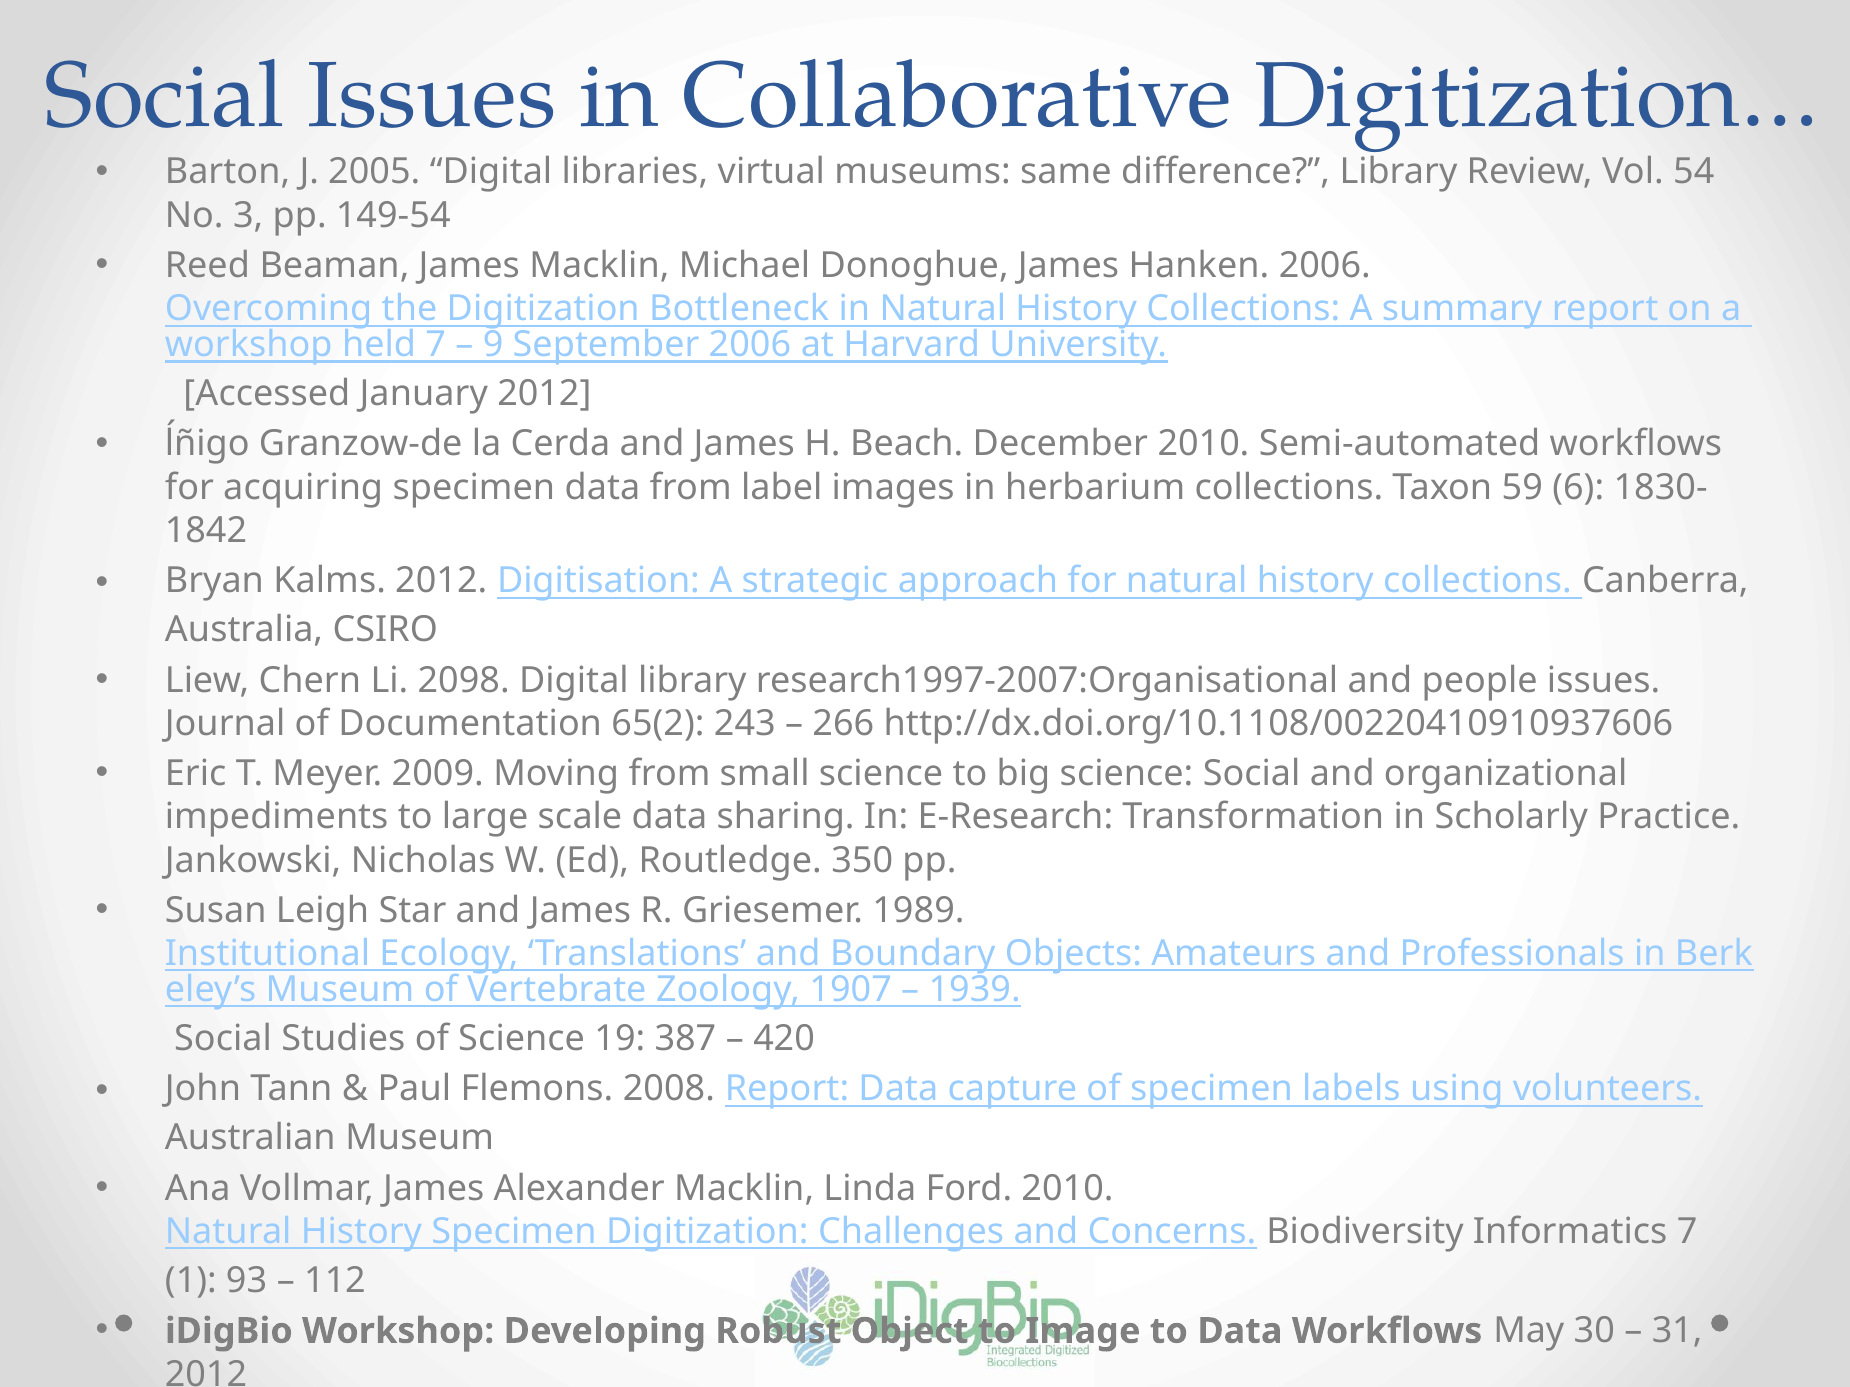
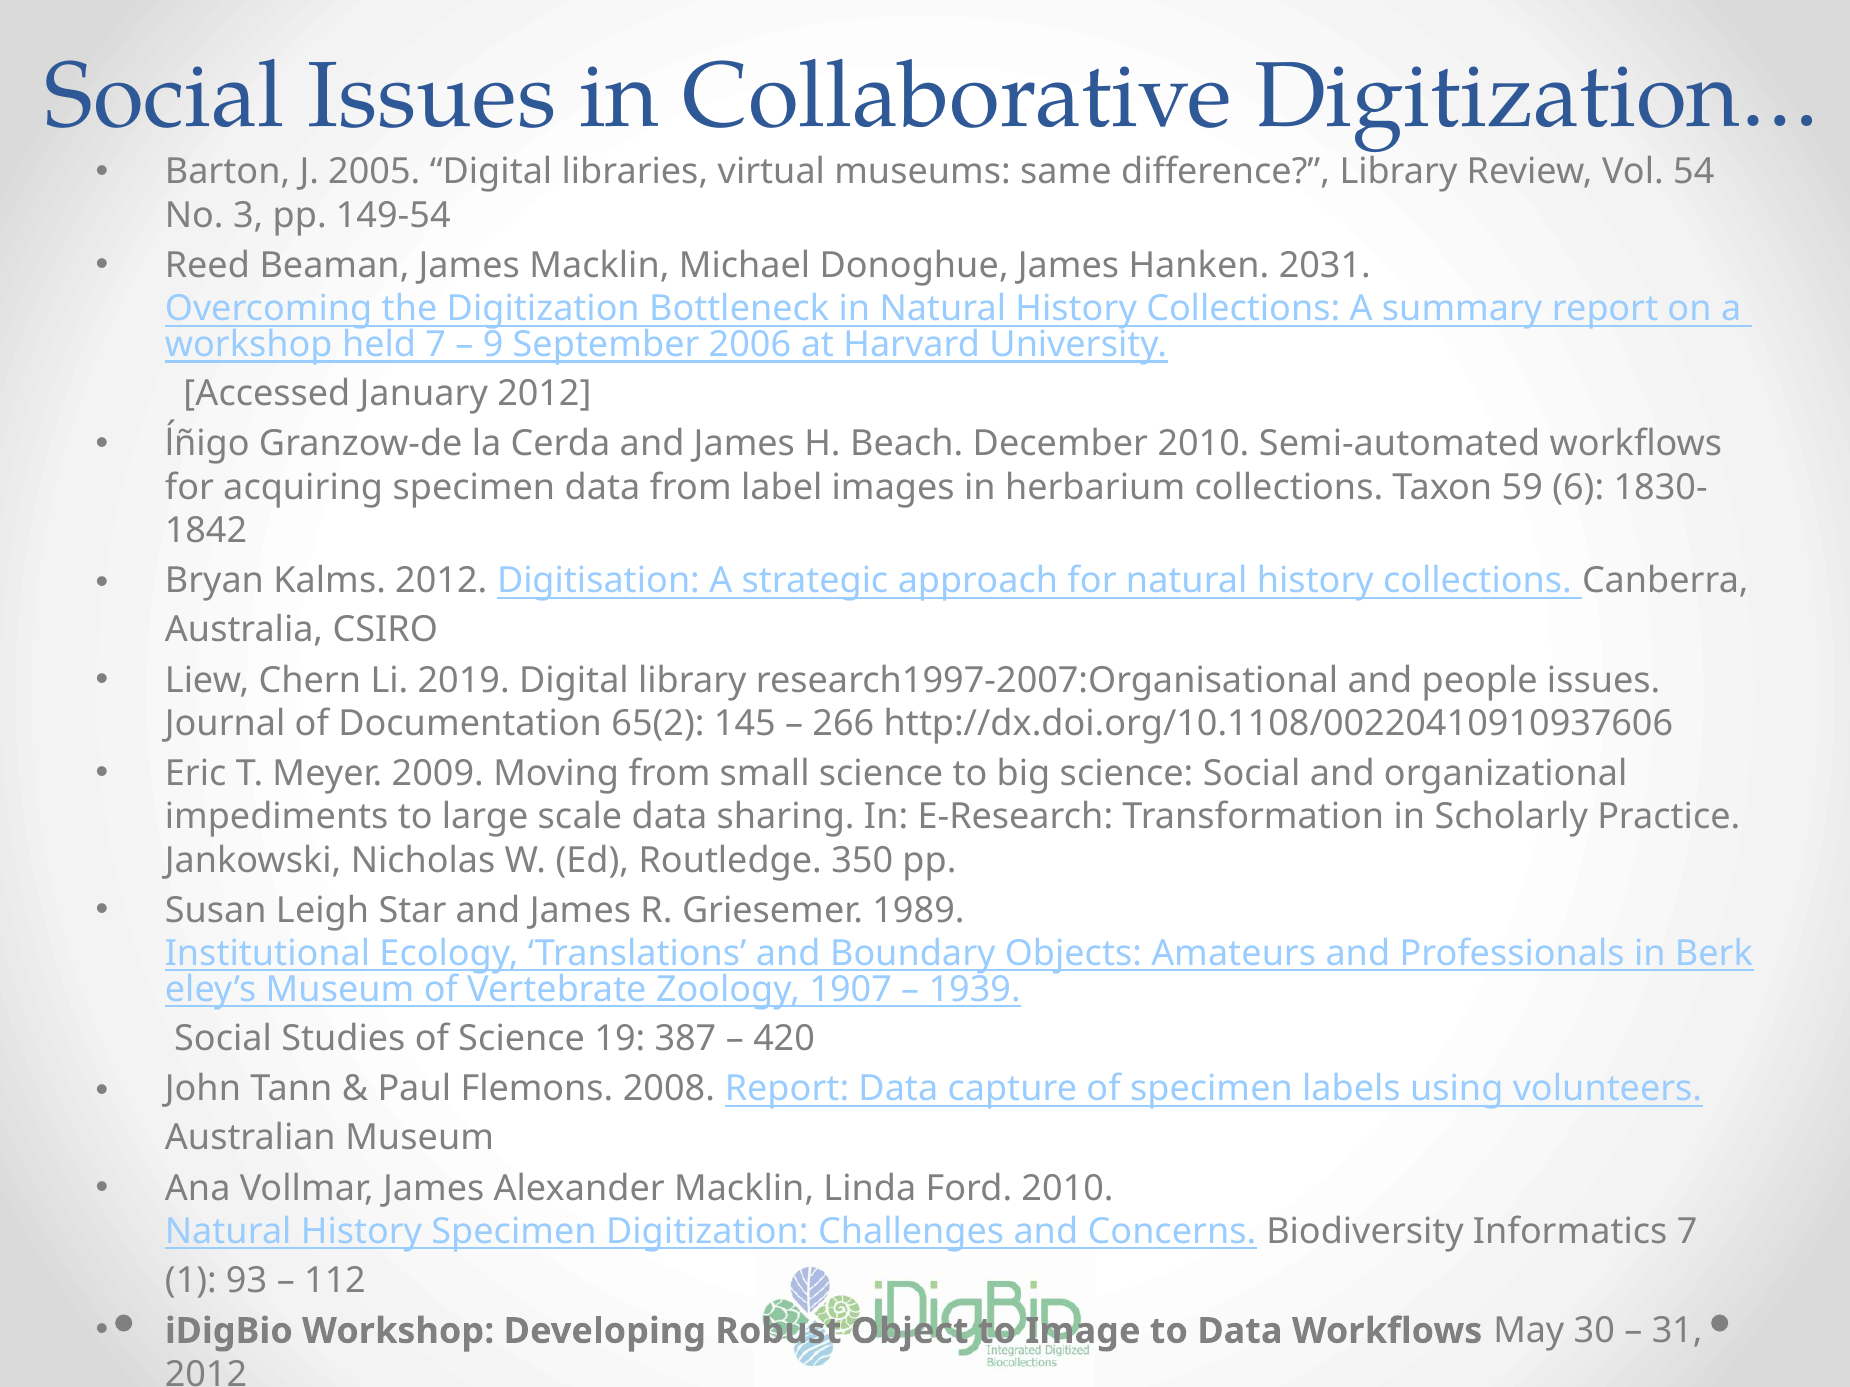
Hanken 2006: 2006 -> 2031 (1325, 266)
2098: 2098 -> 2019 (464, 680)
243: 243 -> 145 (745, 724)
